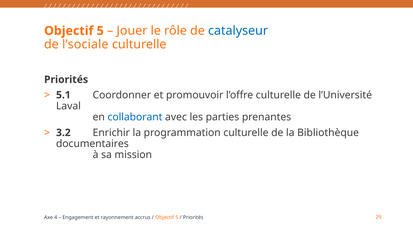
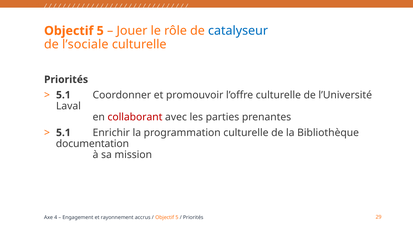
collaborant colour: blue -> red (135, 117)
3.2: 3.2 -> 5.1 (63, 133)
documentaires: documentaires -> documentation (92, 144)
